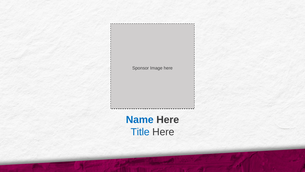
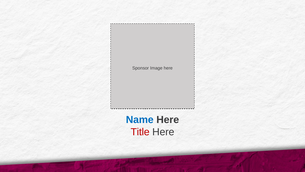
Title colour: blue -> red (140, 132)
